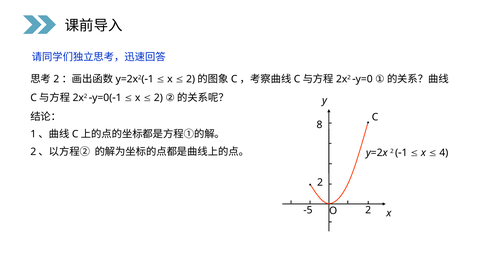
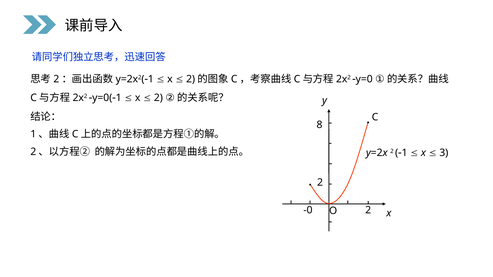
4: 4 -> 3 (444, 153)
-5: -5 -> -0 (308, 210)
